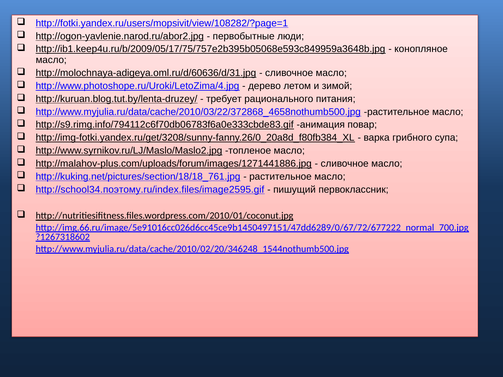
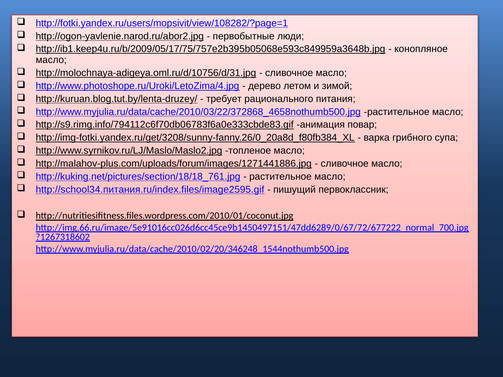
http://molochnaya-adigeya.oml.ru/d/60636/d/31.jpg: http://molochnaya-adigeya.oml.ru/d/60636/d/31.jpg -> http://molochnaya-adigeya.oml.ru/d/10756/d/31.jpg (146, 73)
http://school34.поэтому.ru/index.files/image2595.gif: http://school34.поэтому.ru/index.files/image2595.gif -> http://school34.питания.ru/index.files/image2595.gif (150, 190)
